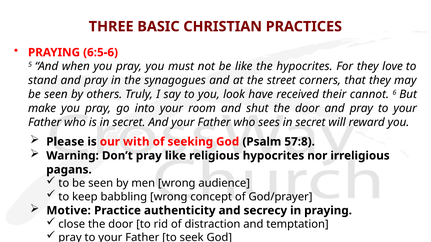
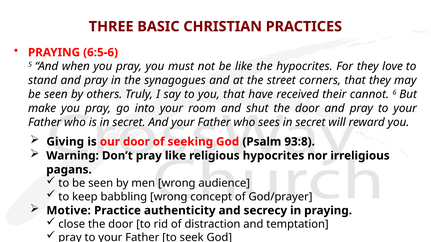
you look: look -> that (234, 95)
Please: Please -> Giving (65, 142)
our with: with -> door (136, 142)
57:8: 57:8 -> 93:8 (300, 142)
